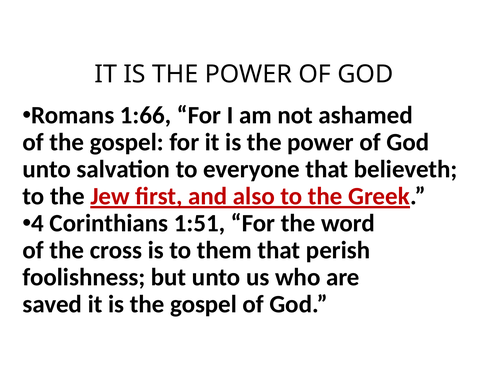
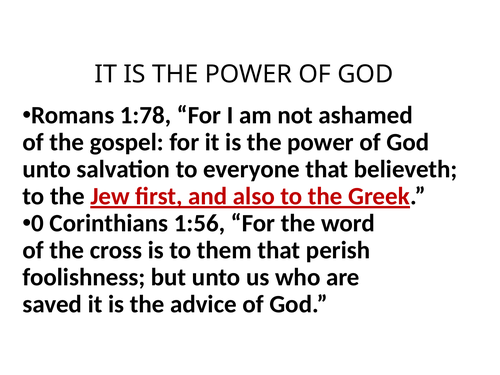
1:66: 1:66 -> 1:78 (146, 115)
4: 4 -> 0 (38, 223)
1:51: 1:51 -> 1:56 (199, 223)
is the gospel: gospel -> advice (203, 304)
